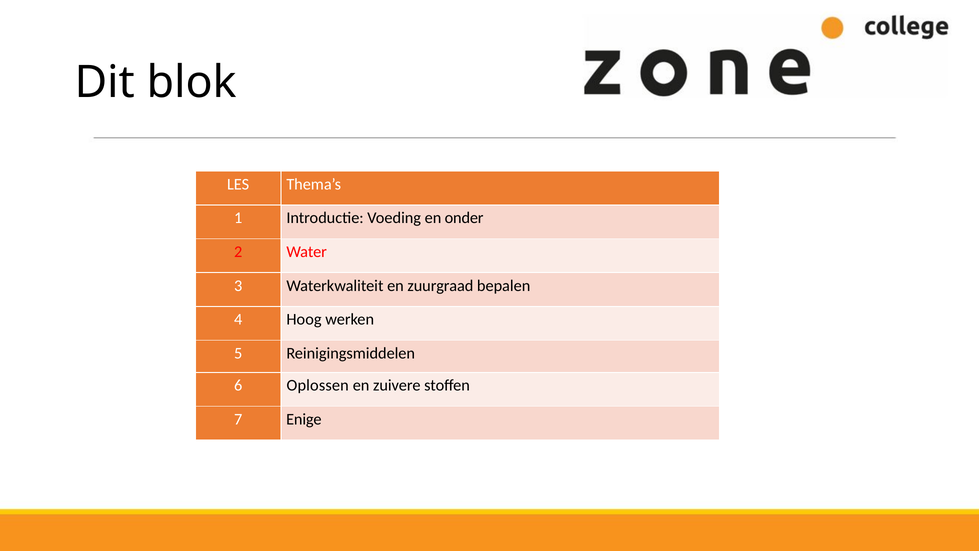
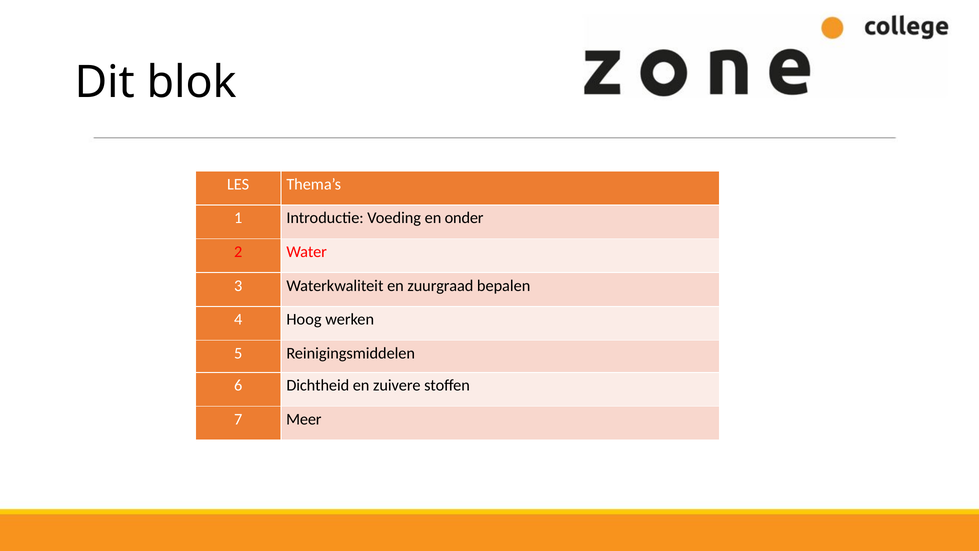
Oplossen: Oplossen -> Dichtheid (318, 385)
Enige: Enige -> Meer (304, 419)
